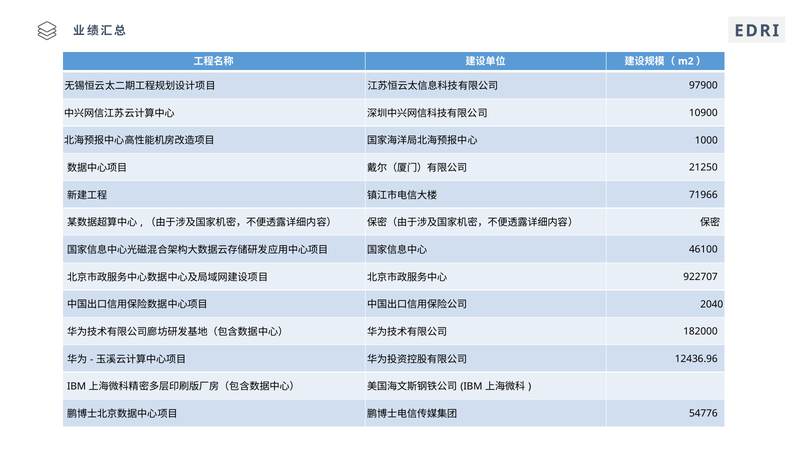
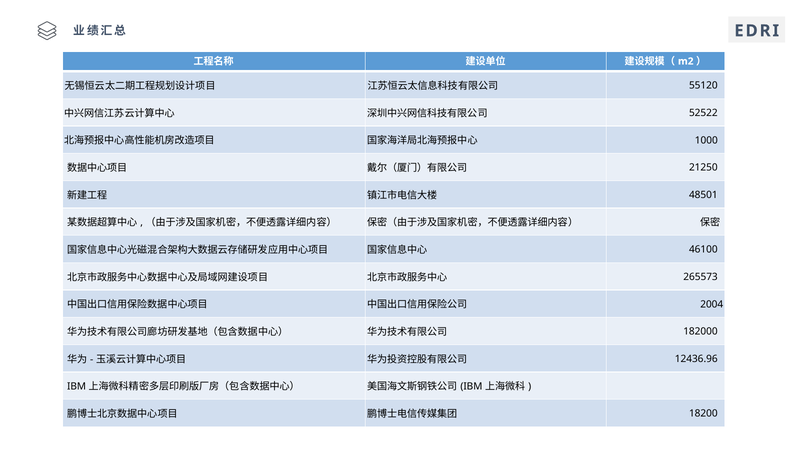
97900: 97900 -> 55120 (703, 86)
10900: 10900 -> 52522 (703, 113)
71966: 71966 -> 48501 (703, 195)
922707: 922707 -> 265573 (701, 277)
2040: 2040 -> 2004 (712, 304)
54776: 54776 -> 18200 (703, 414)
